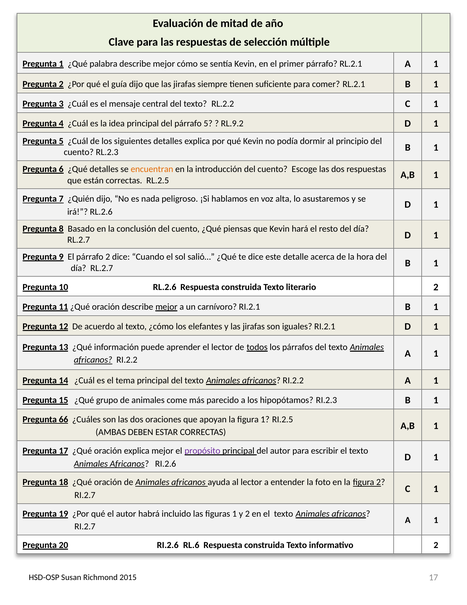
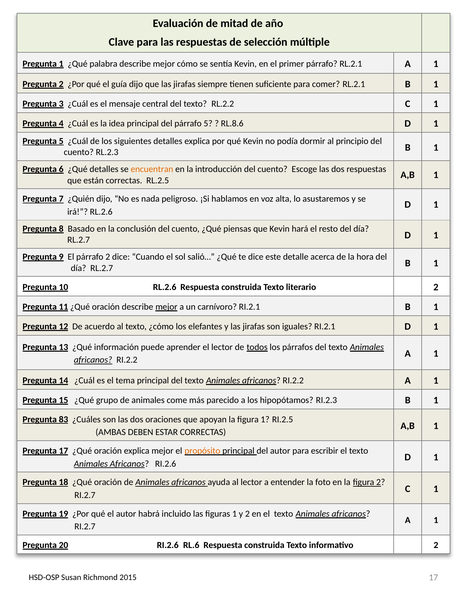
RL.9.2: RL.9.2 -> RL.8.6 (232, 123)
66: 66 -> 83 (64, 419)
propósito colour: purple -> orange (202, 450)
